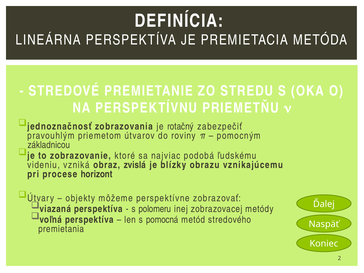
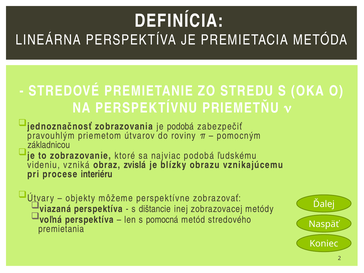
je rotačný: rotačný -> podobá (180, 127)
horizont: horizont -> interiéru (97, 174)
polomeru: polomeru -> dištancie (155, 209)
